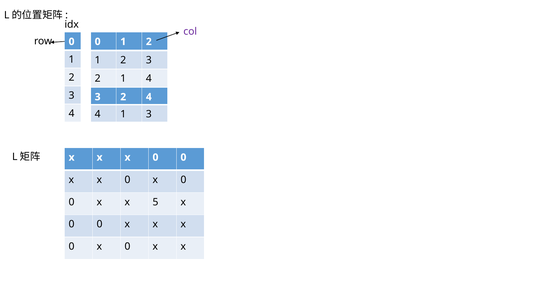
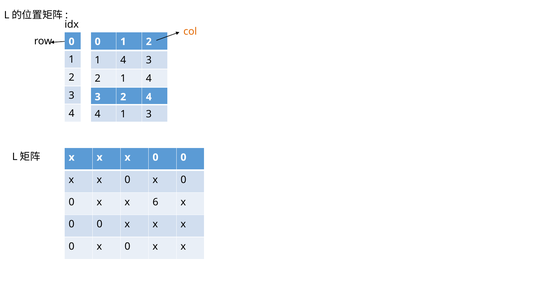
col colour: purple -> orange (190, 31)
2: 2 -> 4 (123, 60)
5: 5 -> 6 (155, 202)
